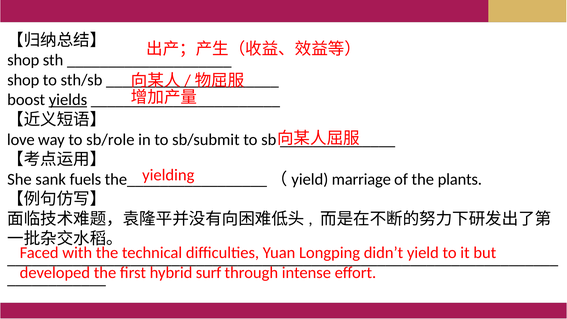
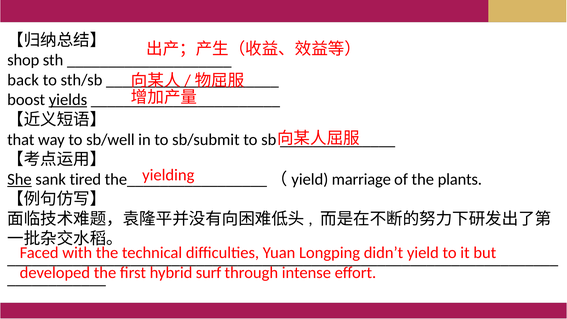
shop: shop -> back (23, 80)
love: love -> that (21, 140)
sb/role: sb/role -> sb/well (110, 140)
She underline: none -> present (19, 179)
fuels: fuels -> tired (85, 179)
